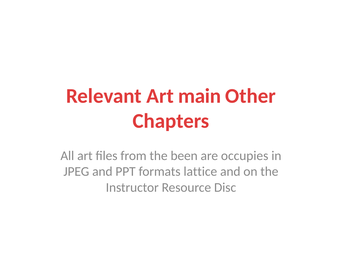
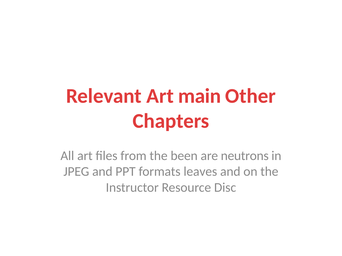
occupies: occupies -> neutrons (245, 156)
lattice: lattice -> leaves (200, 172)
